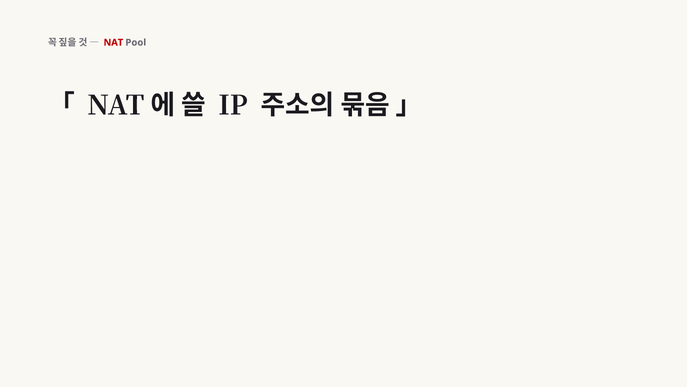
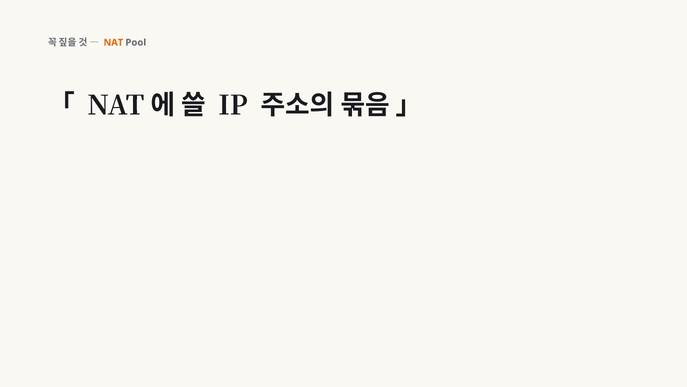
NAT colour: red -> orange (113, 42)
